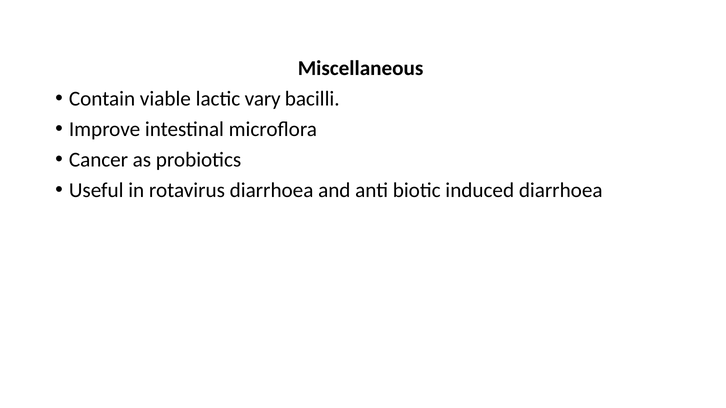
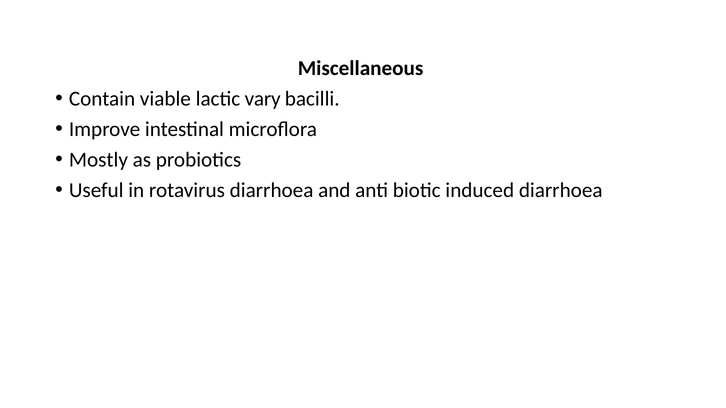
Cancer: Cancer -> Mostly (98, 160)
